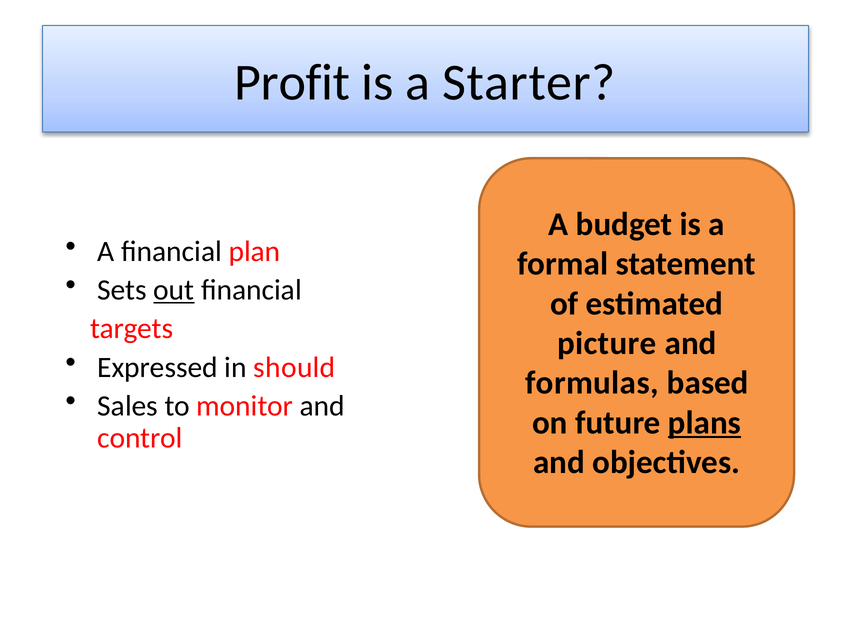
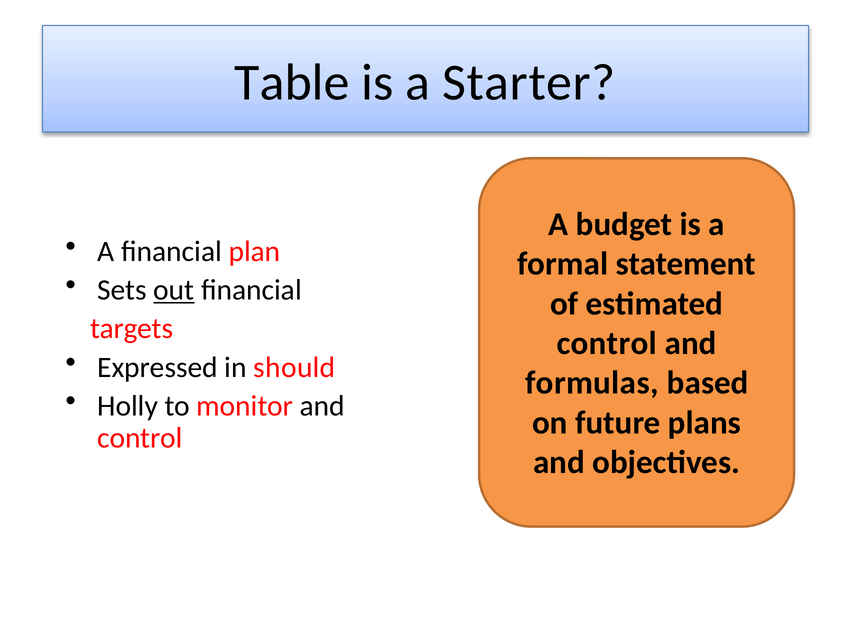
Profit: Profit -> Table (292, 82)
picture: picture -> control (607, 343)
Sales: Sales -> Holly (128, 406)
plans underline: present -> none (705, 423)
